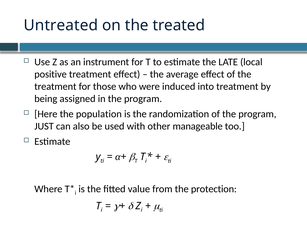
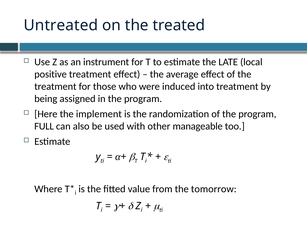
population: population -> implement (99, 114)
JUST: JUST -> FULL (44, 126)
protection: protection -> tomorrow (214, 189)
